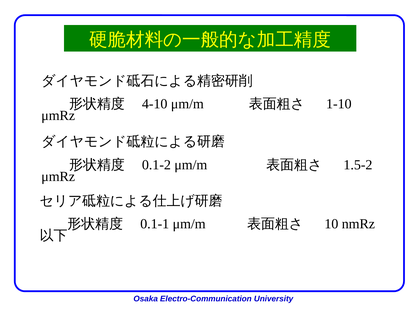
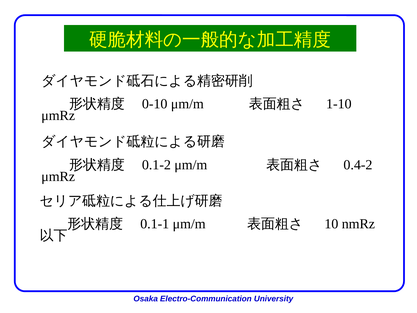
4-10: 4-10 -> 0-10 (155, 104)
1.5-2: 1.5-2 -> 0.4-2 (358, 165)
